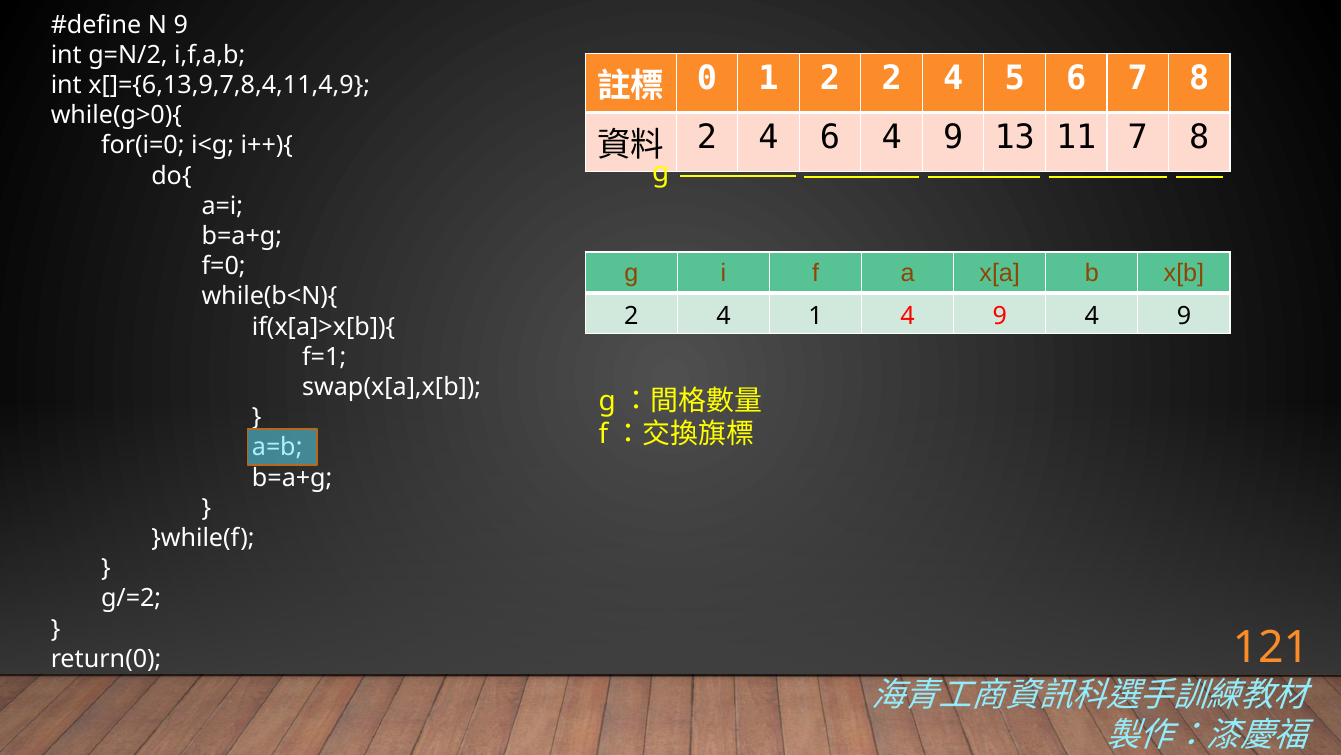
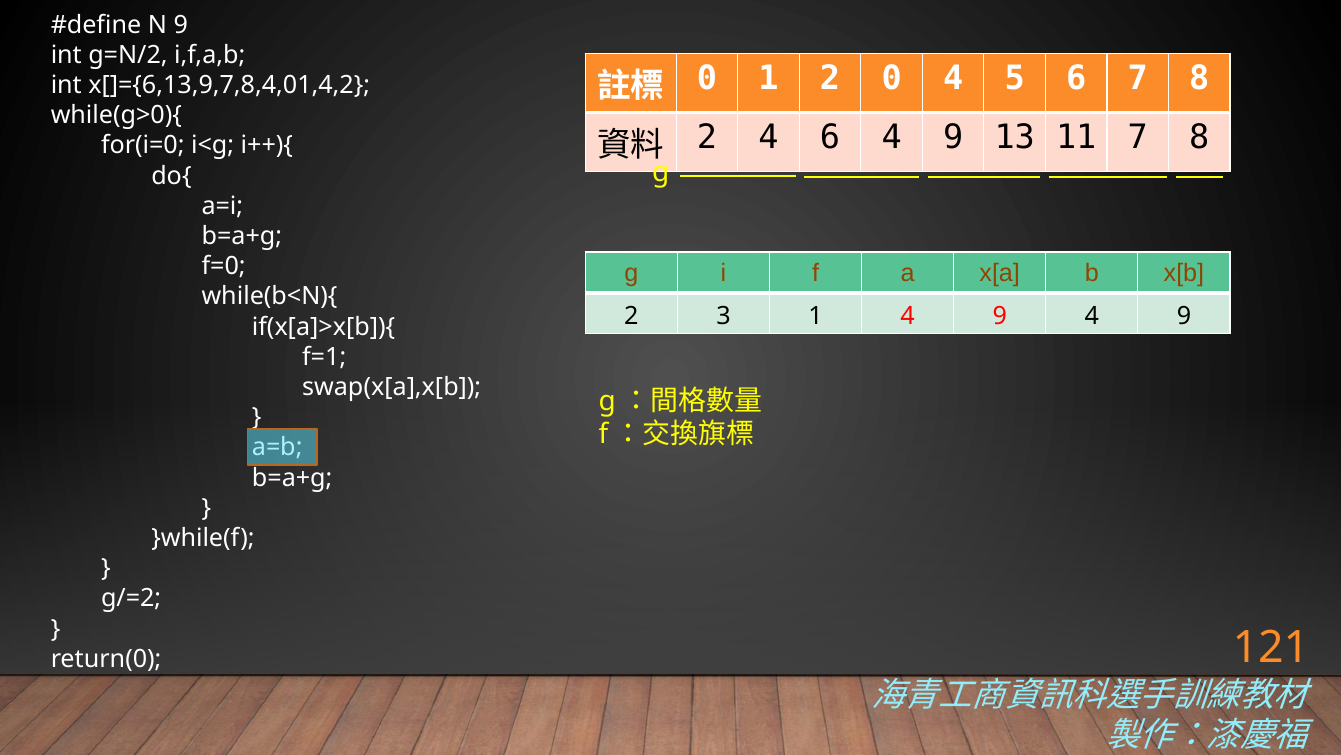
2 2: 2 -> 0 (892, 79)
x[]={6,13,9,7,8,4,11,4,9: x[]={6,13,9,7,8,4,11,4,9 -> x[]={6,13,9,7,8,4,01,4,2 (229, 85)
4: 4 -> 3 (723, 316)
